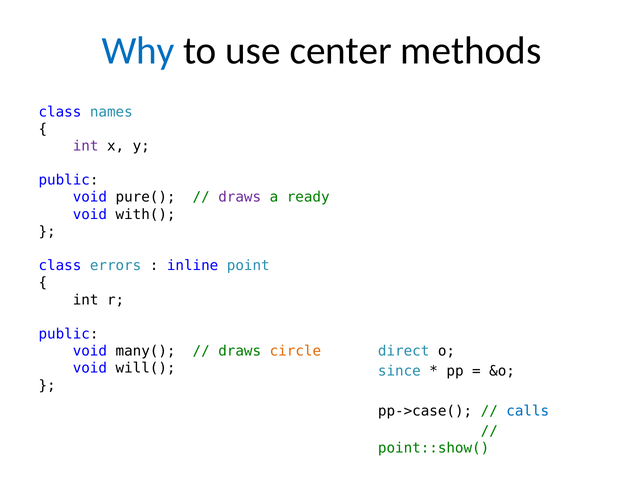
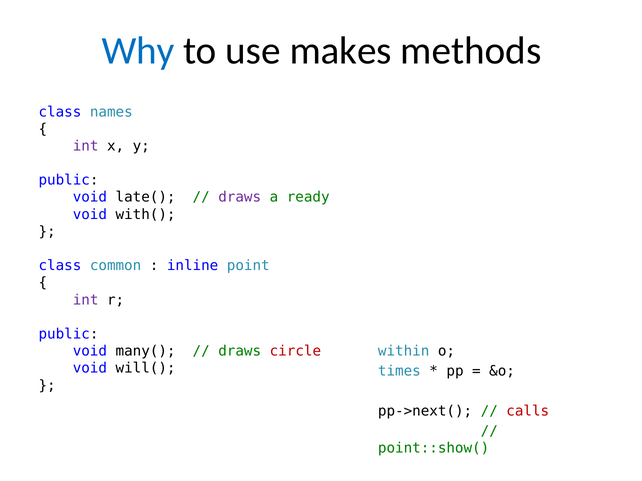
center: center -> makes (341, 51)
pure(: pure( -> late( (146, 198)
errors: errors -> common (116, 266)
int colour: black -> purple (86, 300)
circle colour: orange -> red (295, 352)
direct: direct -> within (404, 352)
since: since -> times (399, 371)
pp->case(: pp->case( -> pp->next( (425, 411)
calls colour: blue -> red (528, 411)
